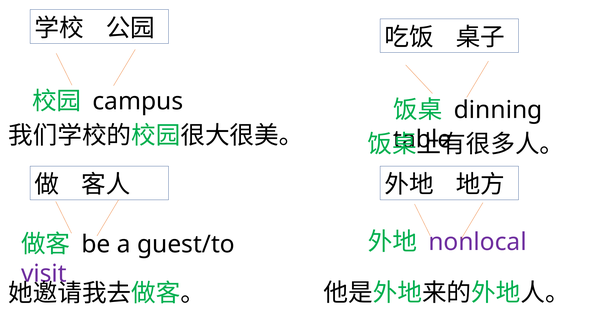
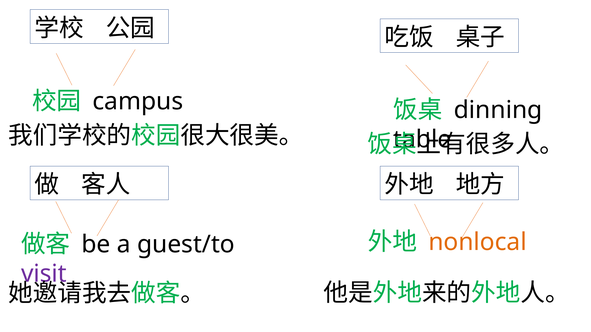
nonlocal colour: purple -> orange (478, 242)
